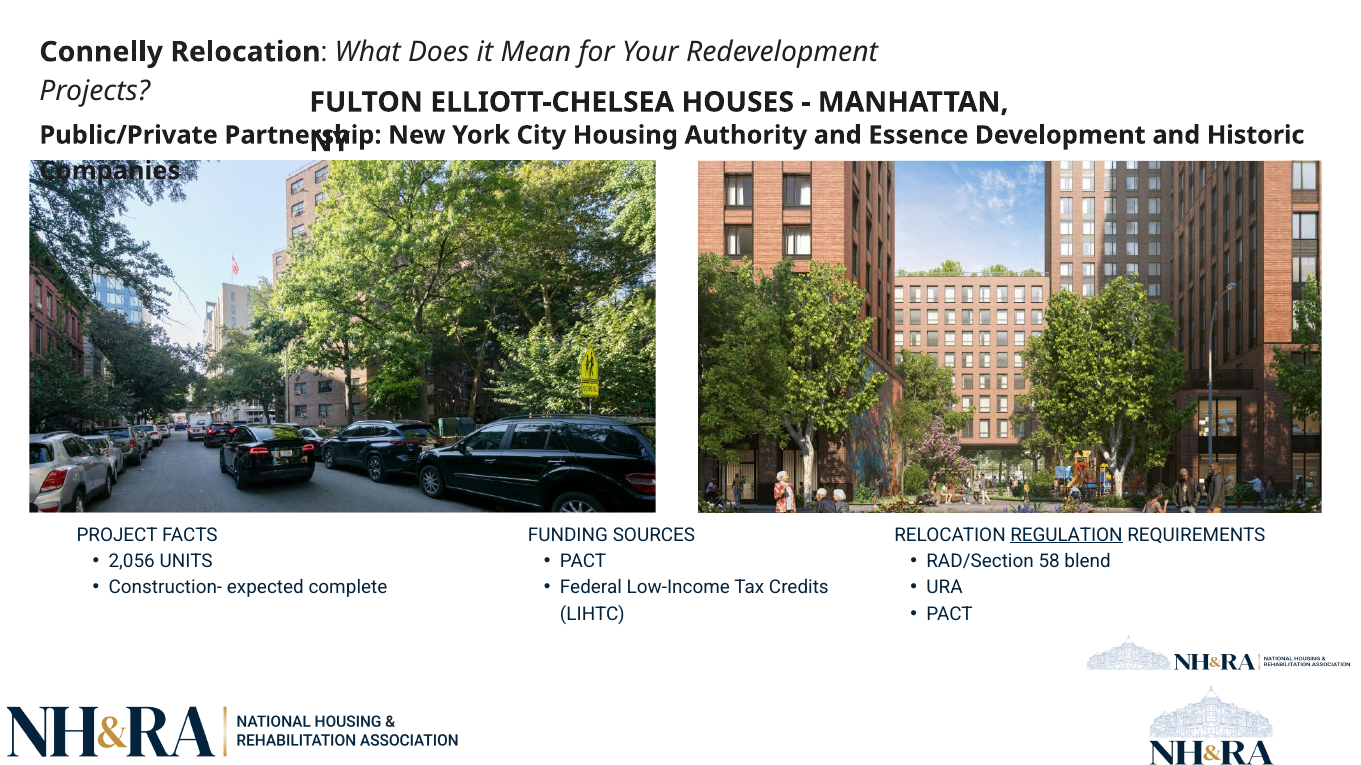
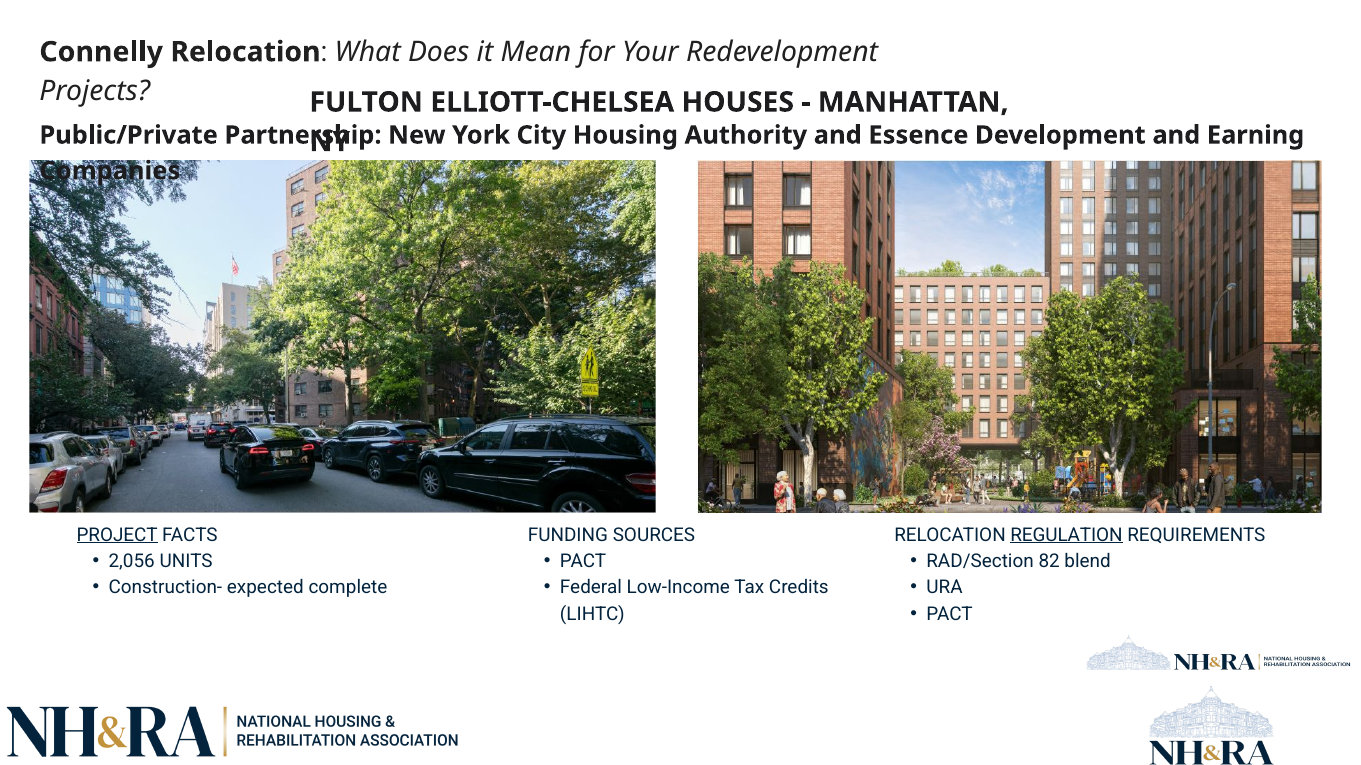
Historic: Historic -> Earning (1256, 135)
PROJECT underline: none -> present (117, 535)
58: 58 -> 82 (1049, 562)
